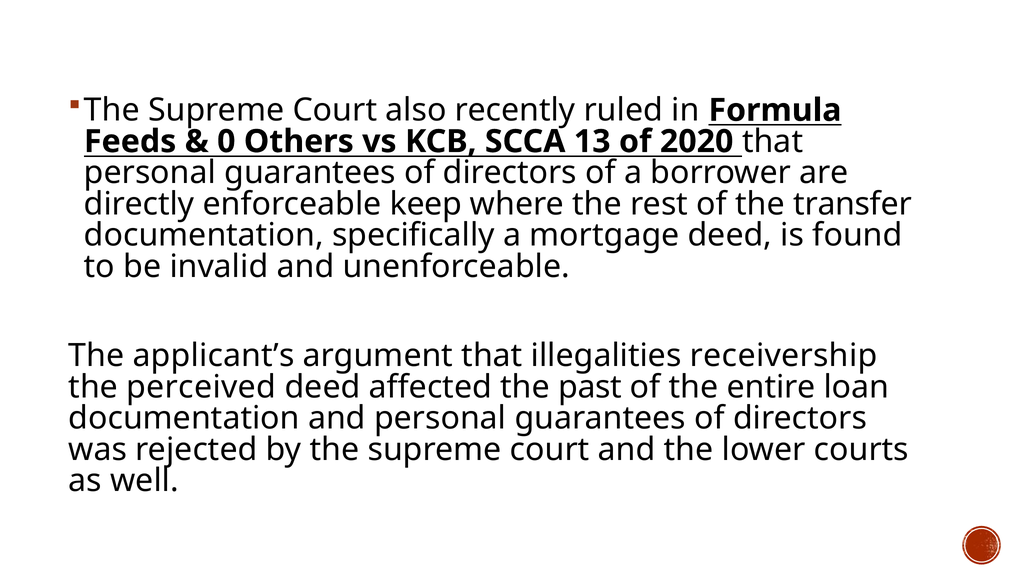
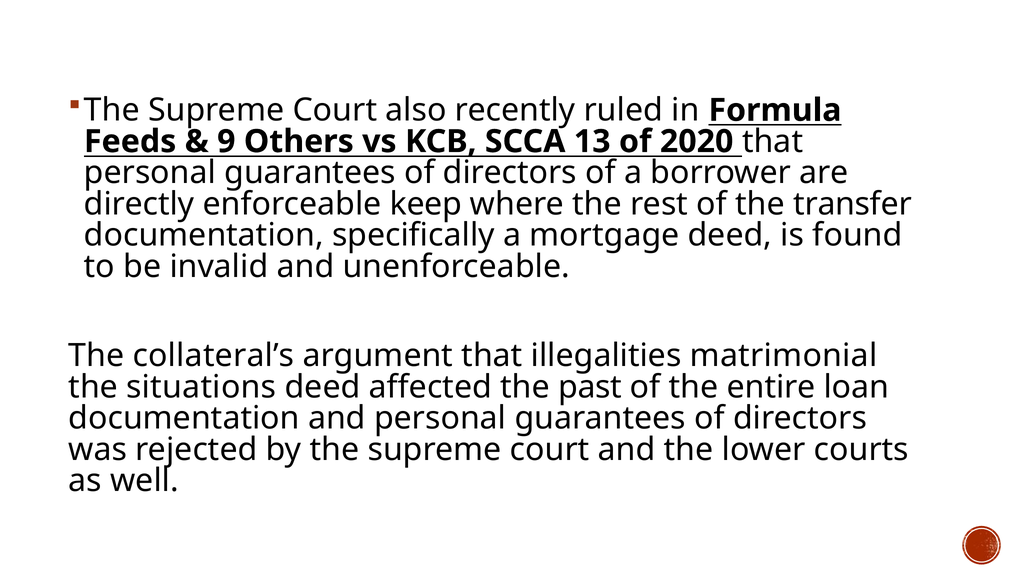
0: 0 -> 9 (226, 141)
applicant’s: applicant’s -> collateral’s (214, 356)
receivership: receivership -> matrimonial (784, 356)
perceived: perceived -> situations (201, 387)
